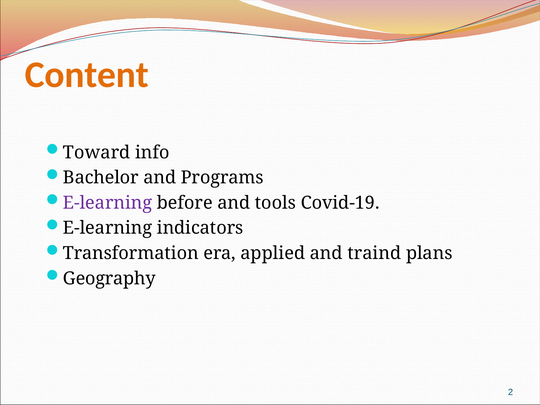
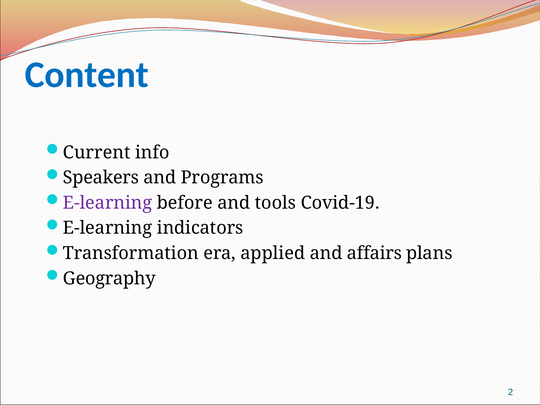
Content colour: orange -> blue (87, 75)
Toward: Toward -> Current (97, 152)
Bachelor: Bachelor -> Speakers (101, 178)
traind: traind -> affairs (374, 253)
